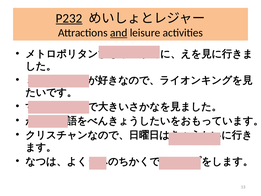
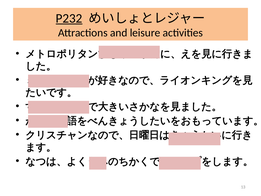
and underline: present -> none (119, 33)
